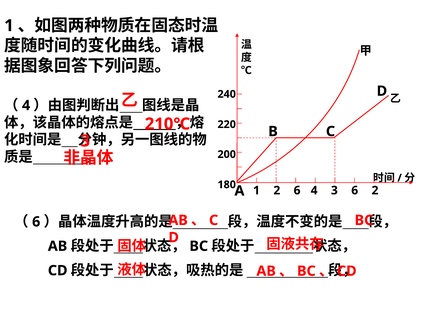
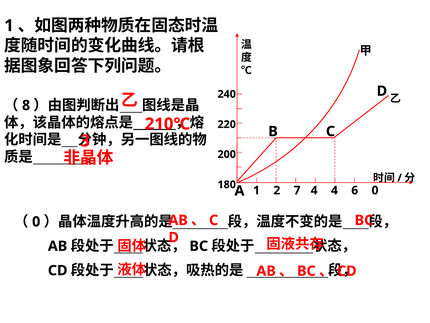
4: 4 -> 8 (26, 105)
2 6: 6 -> 7 (297, 190)
4 3: 3 -> 4 (334, 190)
6 2: 2 -> 0 (375, 190)
6: 6 -> 0 (36, 221)
